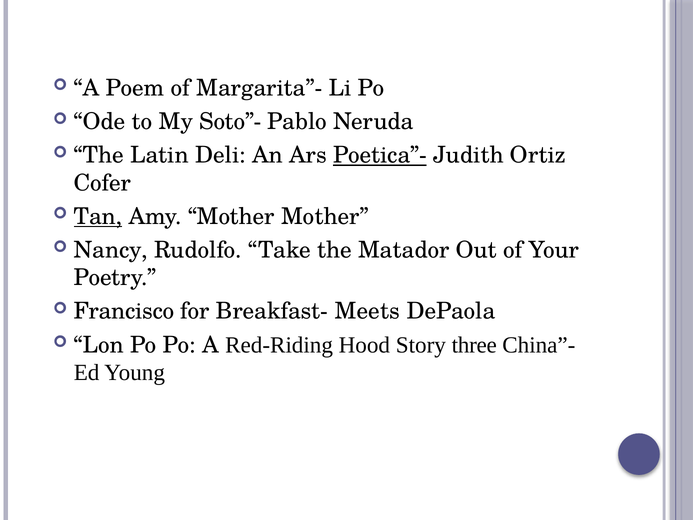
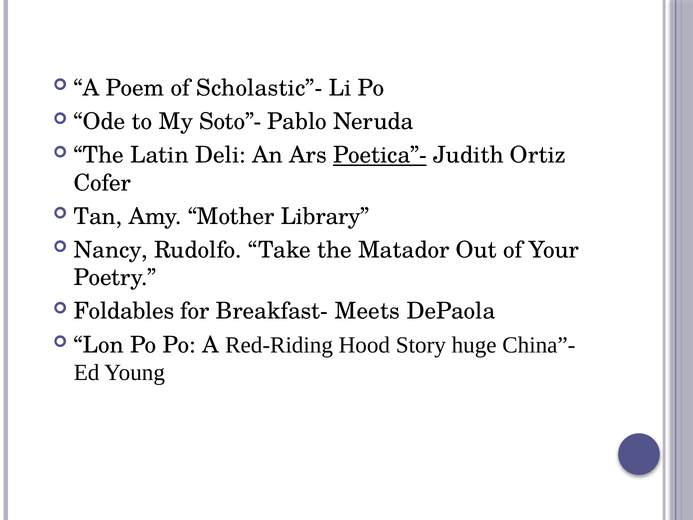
Margarita”-: Margarita”- -> Scholastic”- (259, 88)
Tan underline: present -> none (98, 216)
Mother Mother: Mother -> Library (325, 216)
Francisco: Francisco -> Foldables (124, 311)
three: three -> huge (474, 345)
